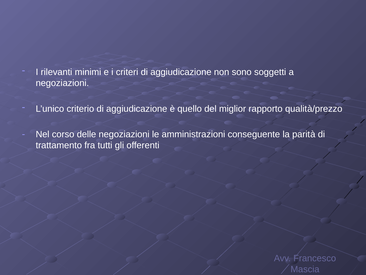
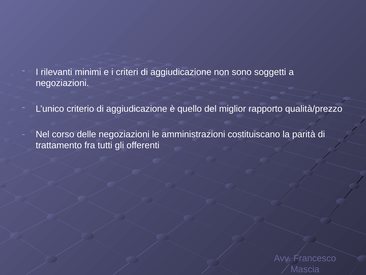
conseguente: conseguente -> costituiscano (254, 134)
